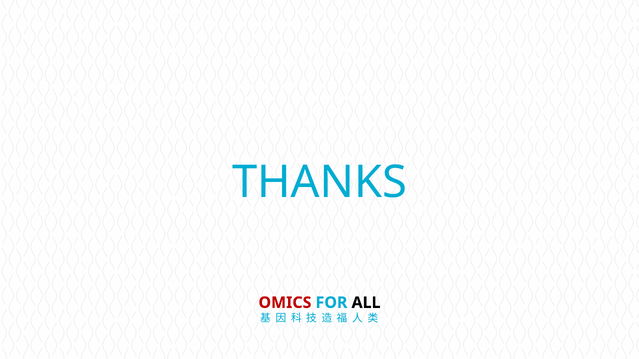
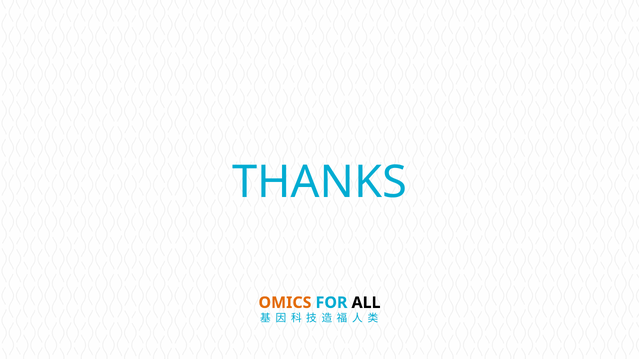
OMICS colour: red -> orange (285, 303)
